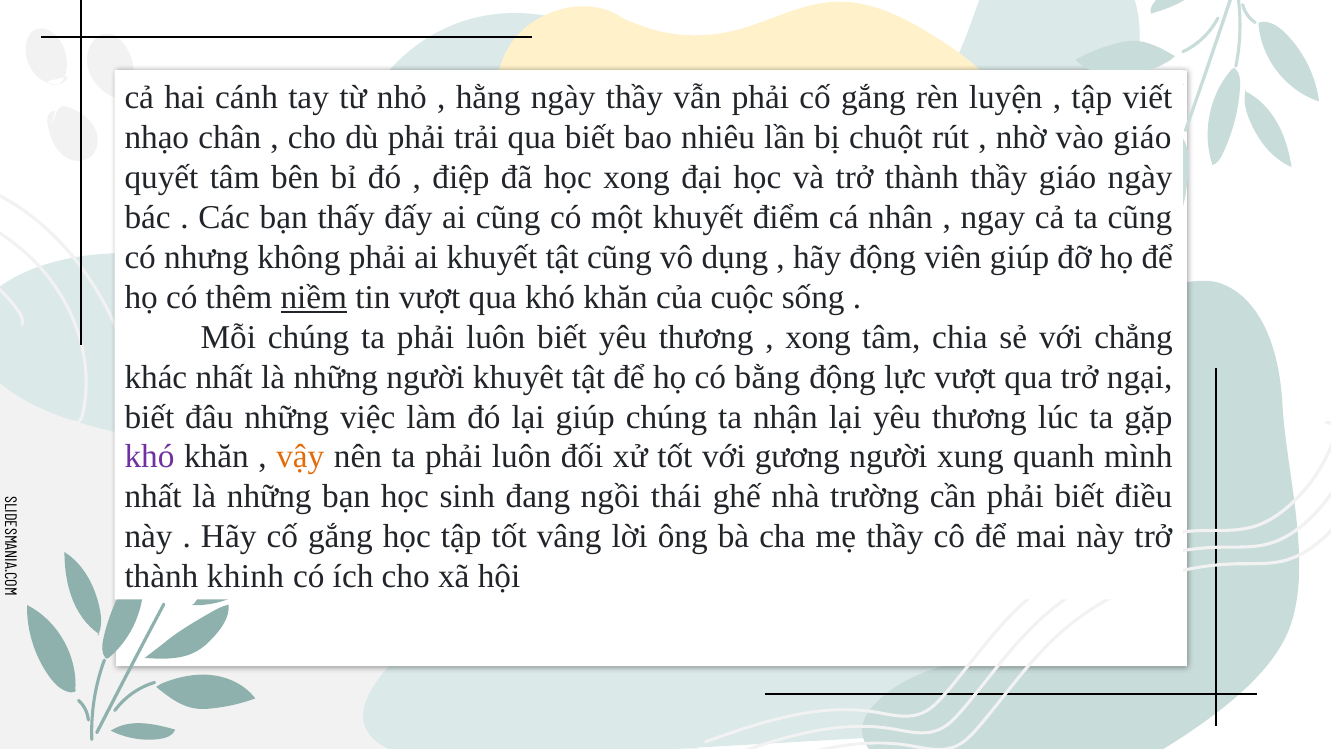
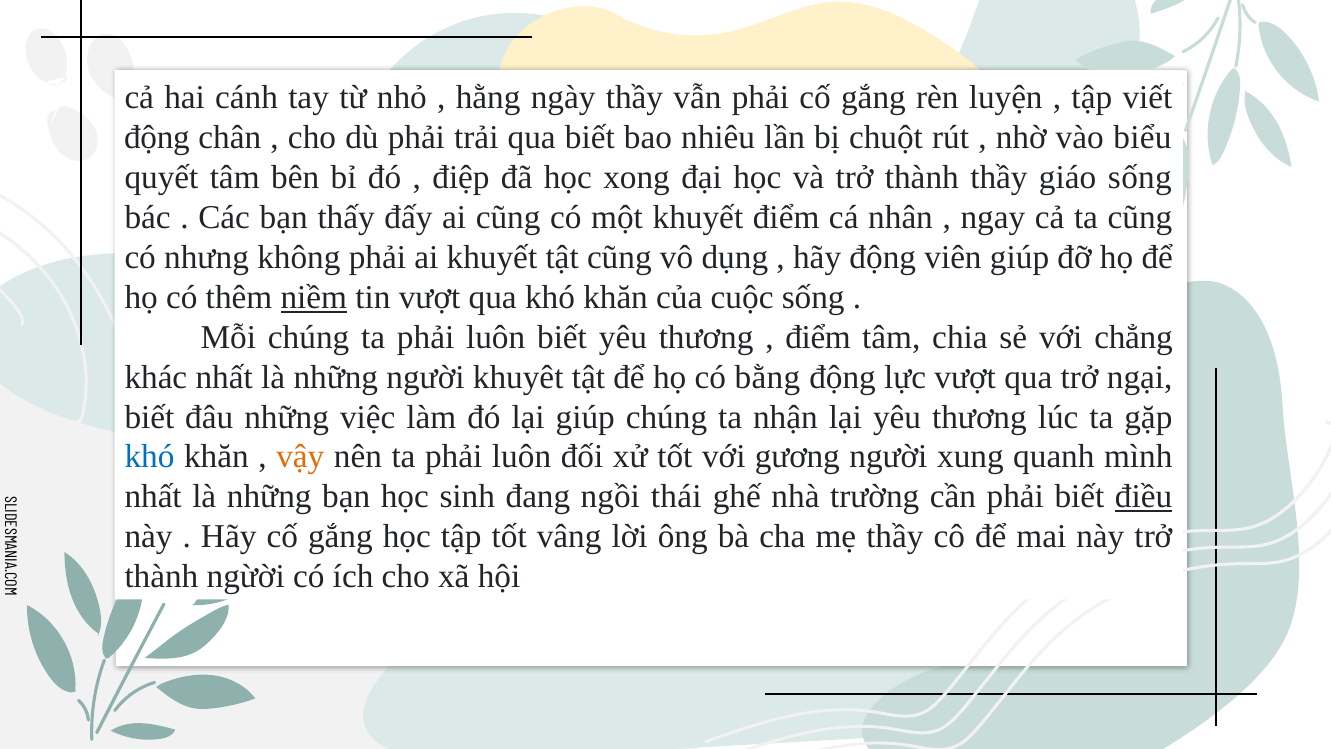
nhạo: nhạo -> động (157, 137)
vào giáo: giáo -> biểu (1142, 137)
giáo ngày: ngày -> sống (1140, 177)
xong: xong -> điểm (818, 337)
khó colour: purple -> blue (149, 457)
điều underline: none -> present (1144, 497)
khinh: khinh -> ngừời (246, 577)
